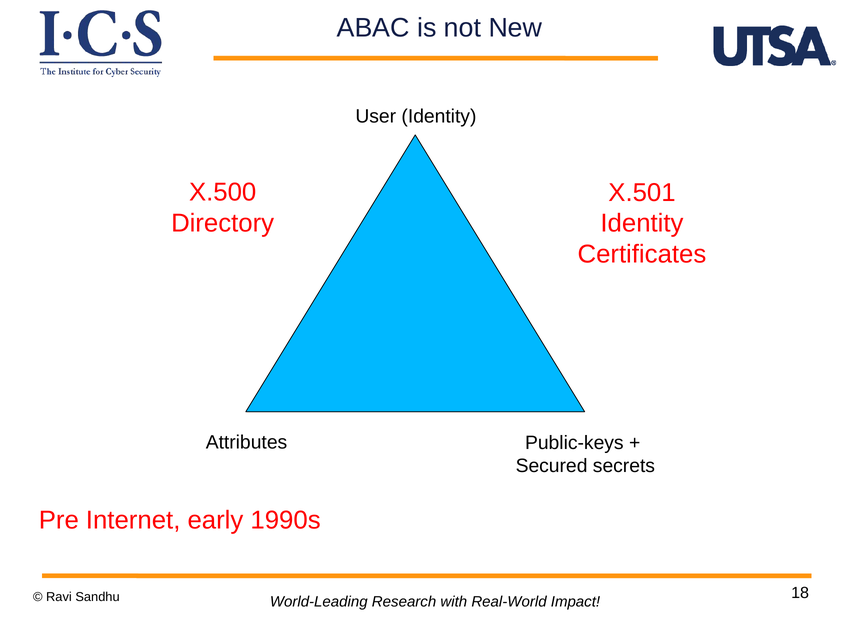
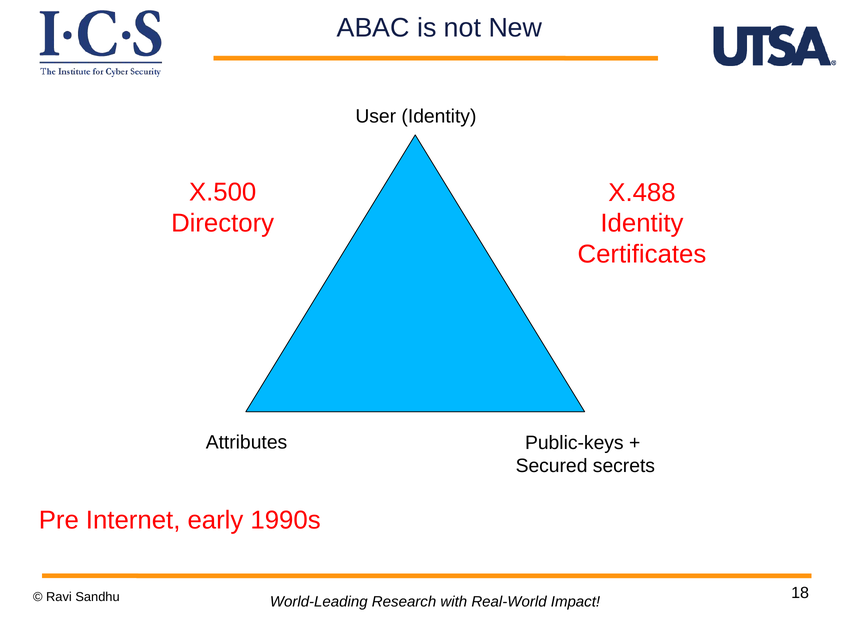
X.501: X.501 -> X.488 (642, 192)
